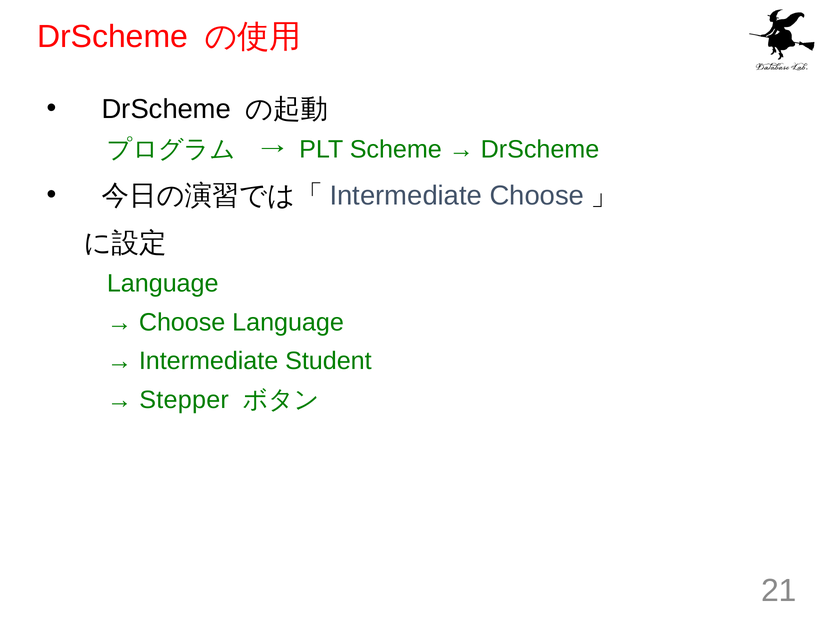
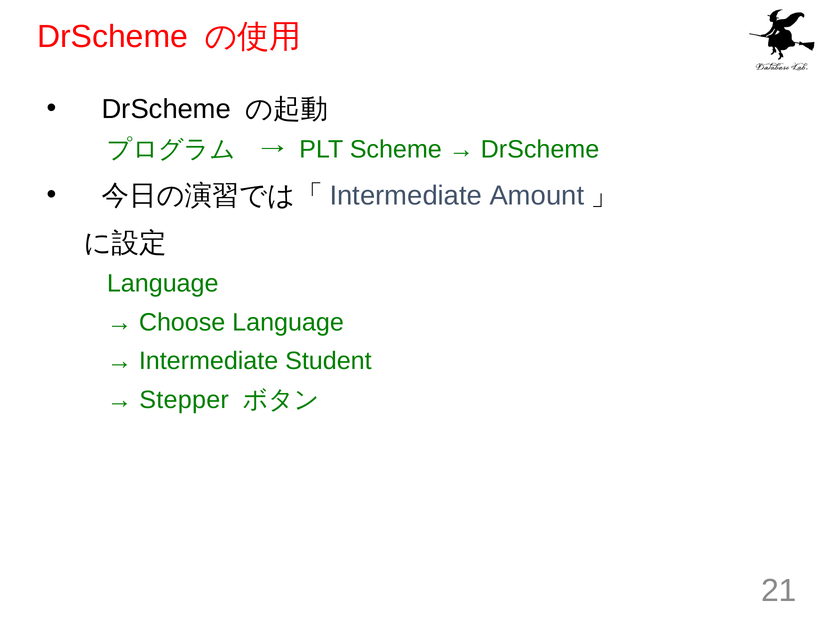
Intermediate Choose: Choose -> Amount (537, 196)
